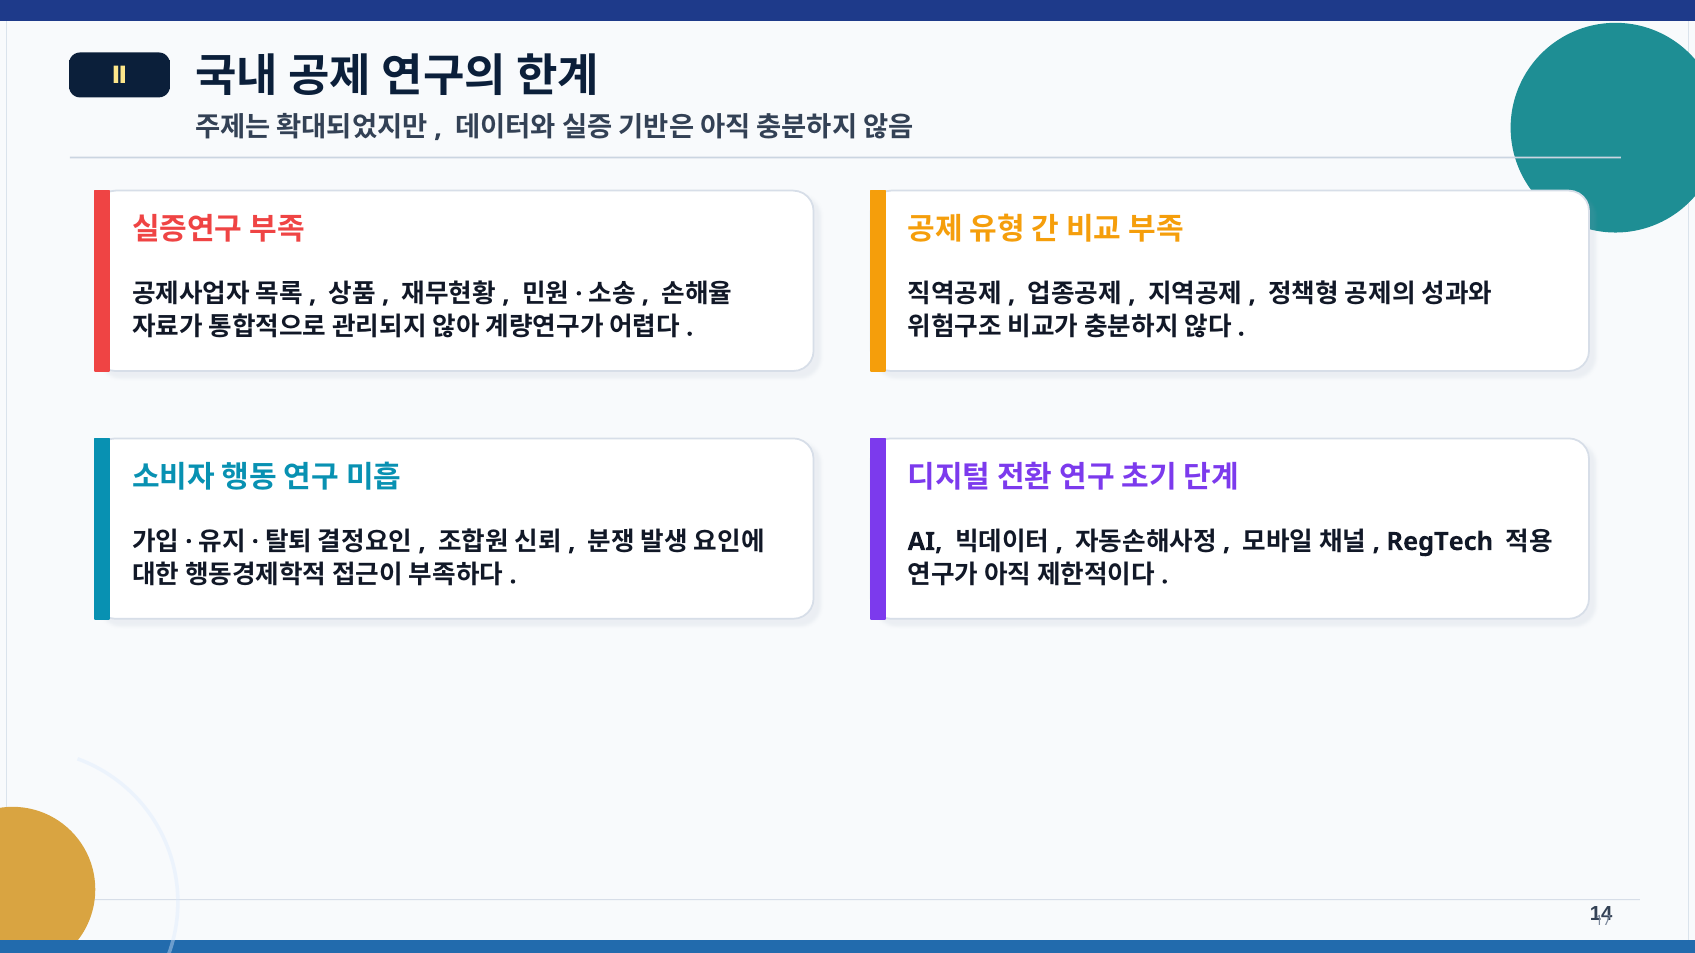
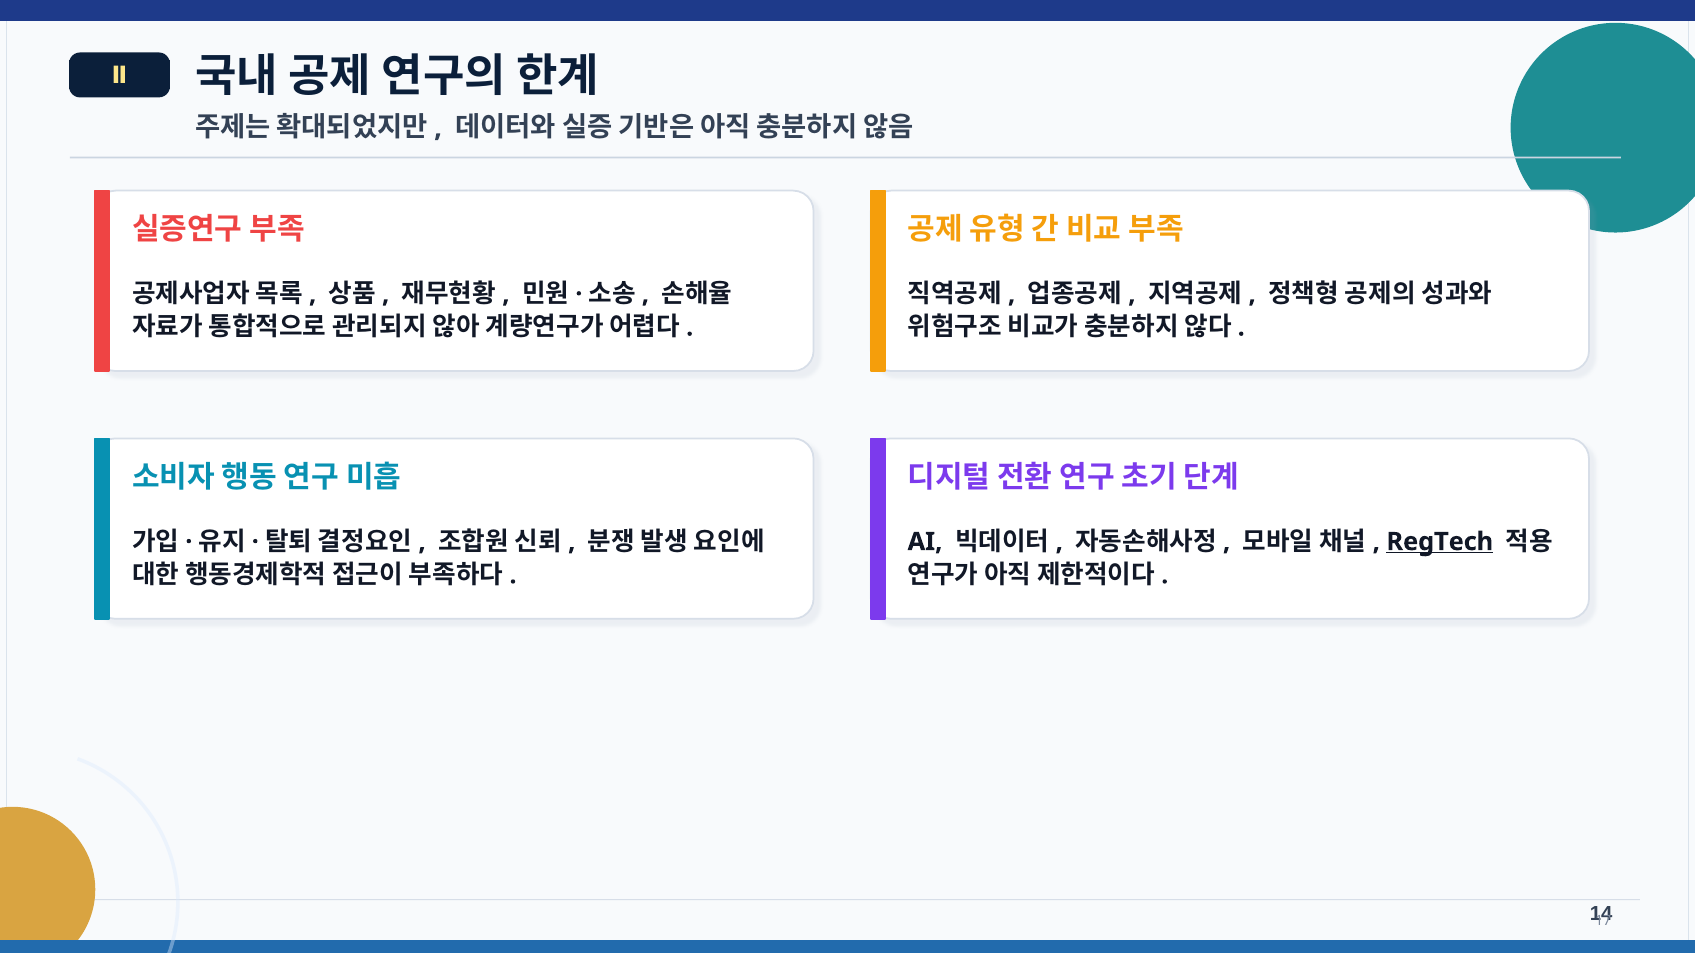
RegTech underline: none -> present (1440, 542)
